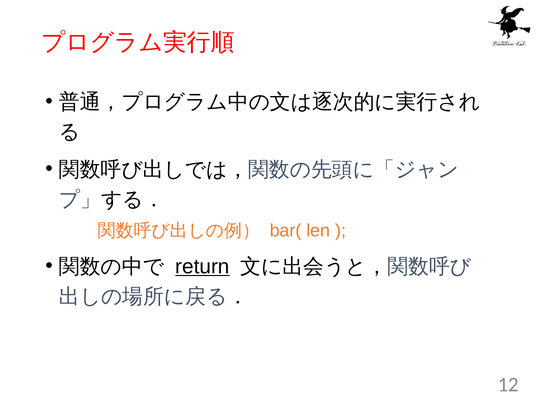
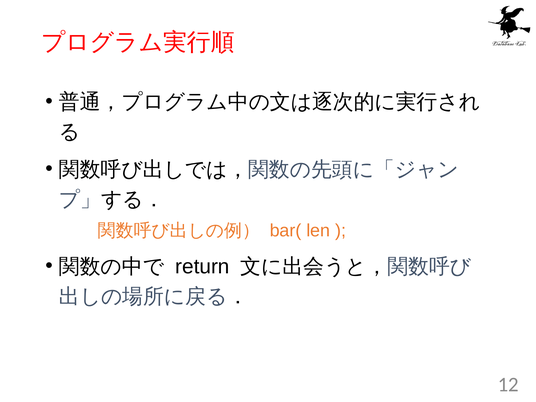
return underline: present -> none (202, 267)
